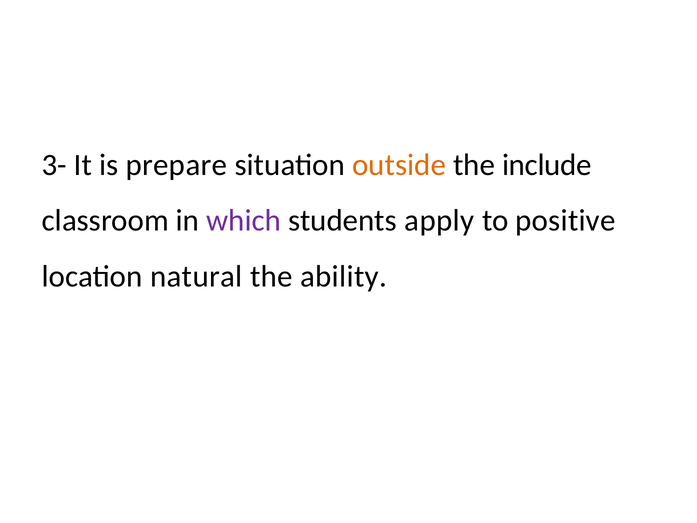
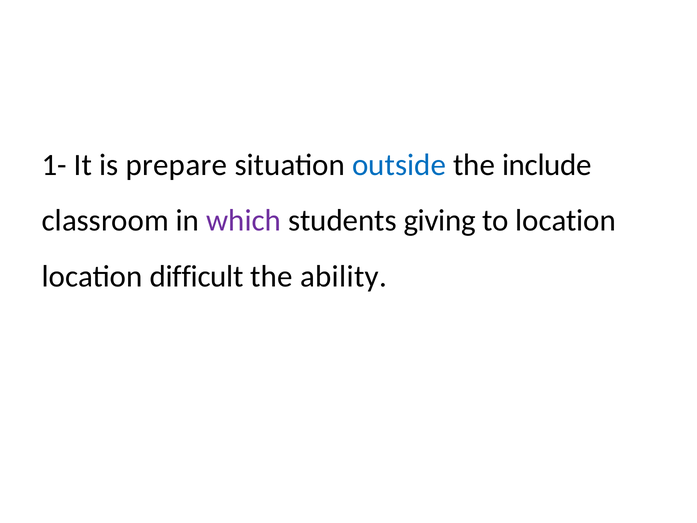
3-: 3- -> 1- (54, 165)
outside colour: orange -> blue (399, 165)
apply: apply -> giving (440, 221)
to positive: positive -> location (566, 221)
natural: natural -> difficult (197, 276)
